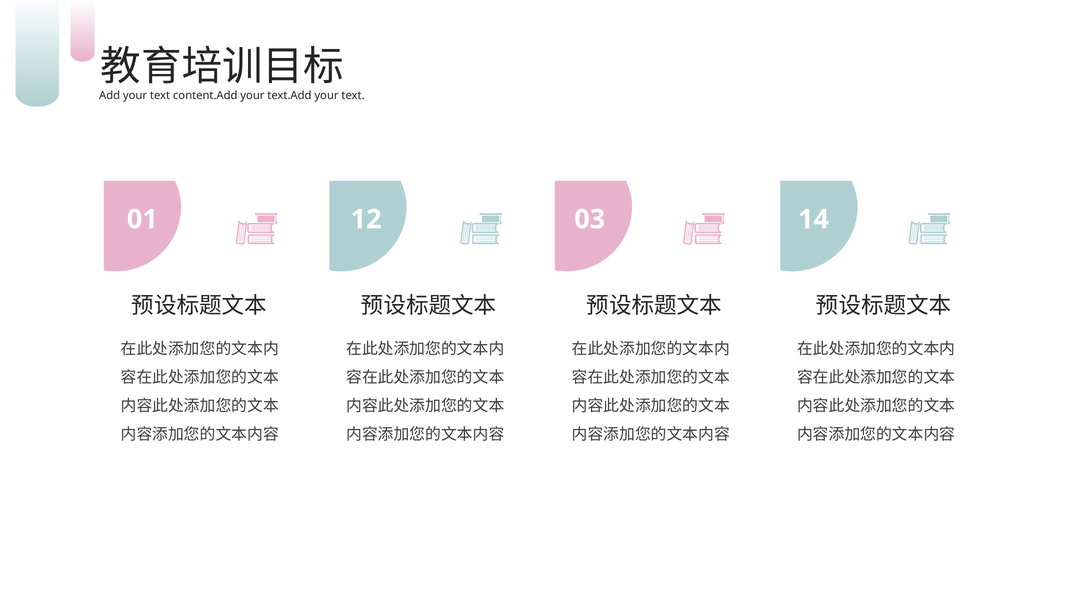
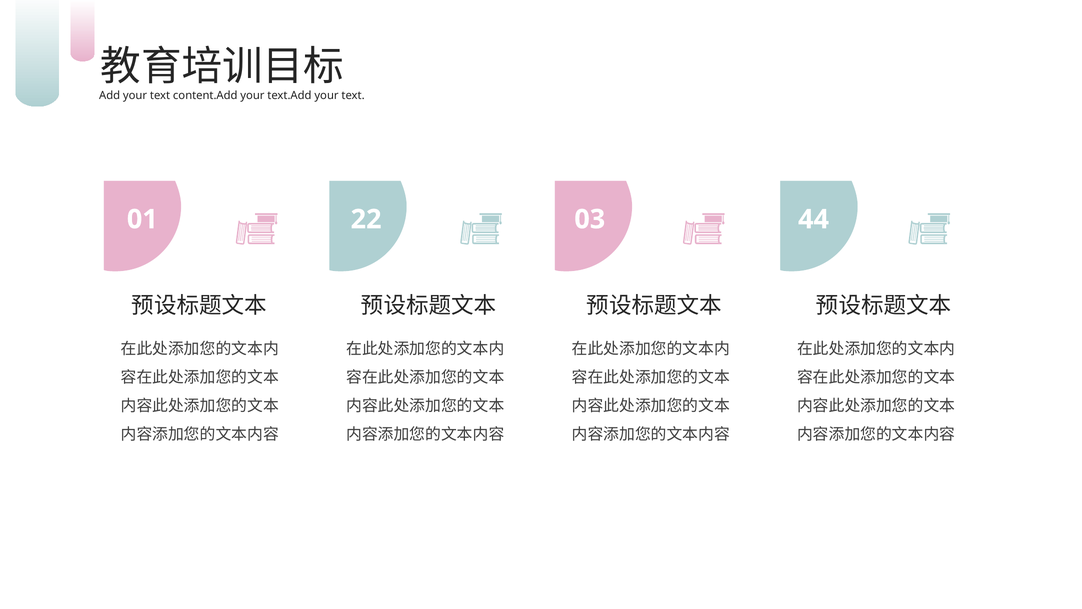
12: 12 -> 22 (366, 219)
14: 14 -> 44 (814, 219)
